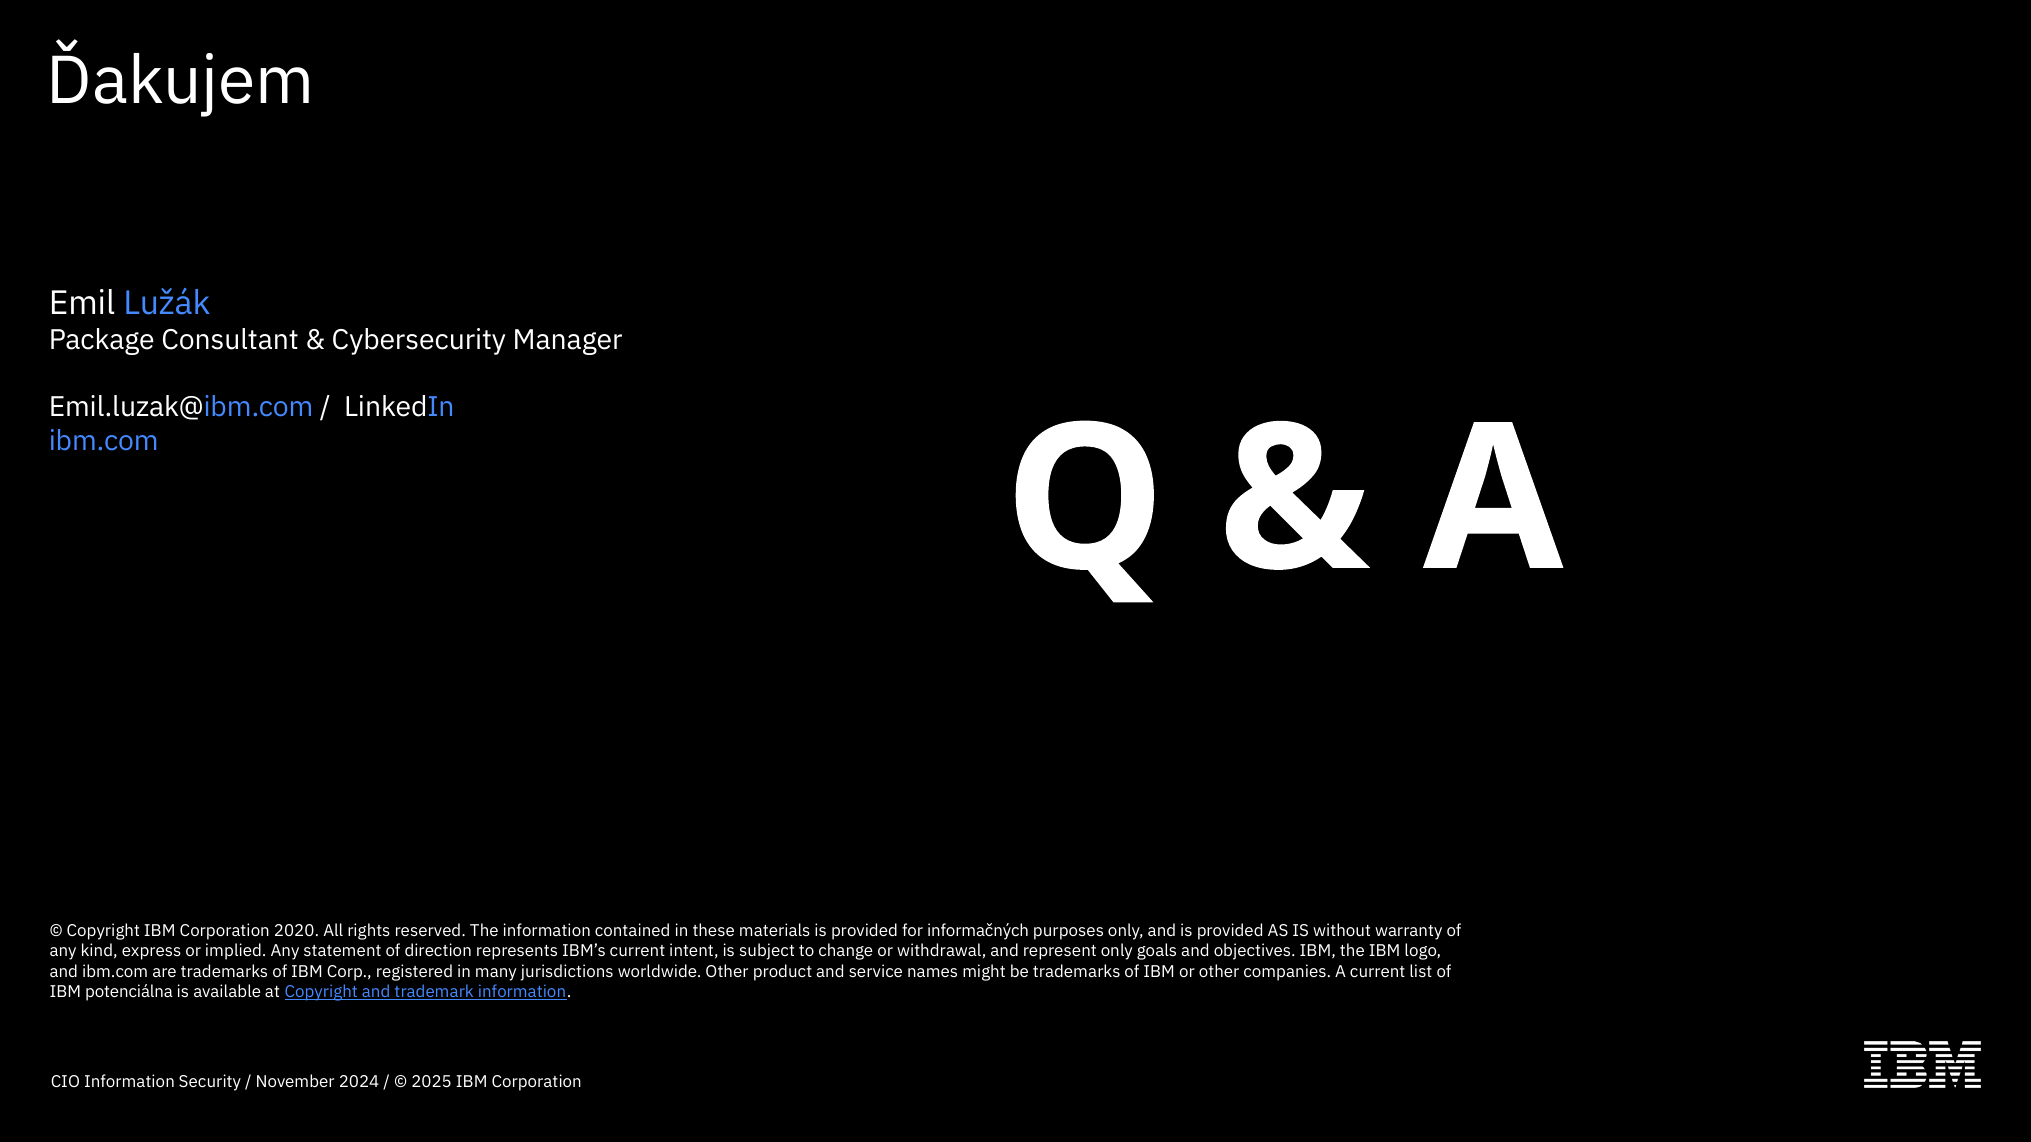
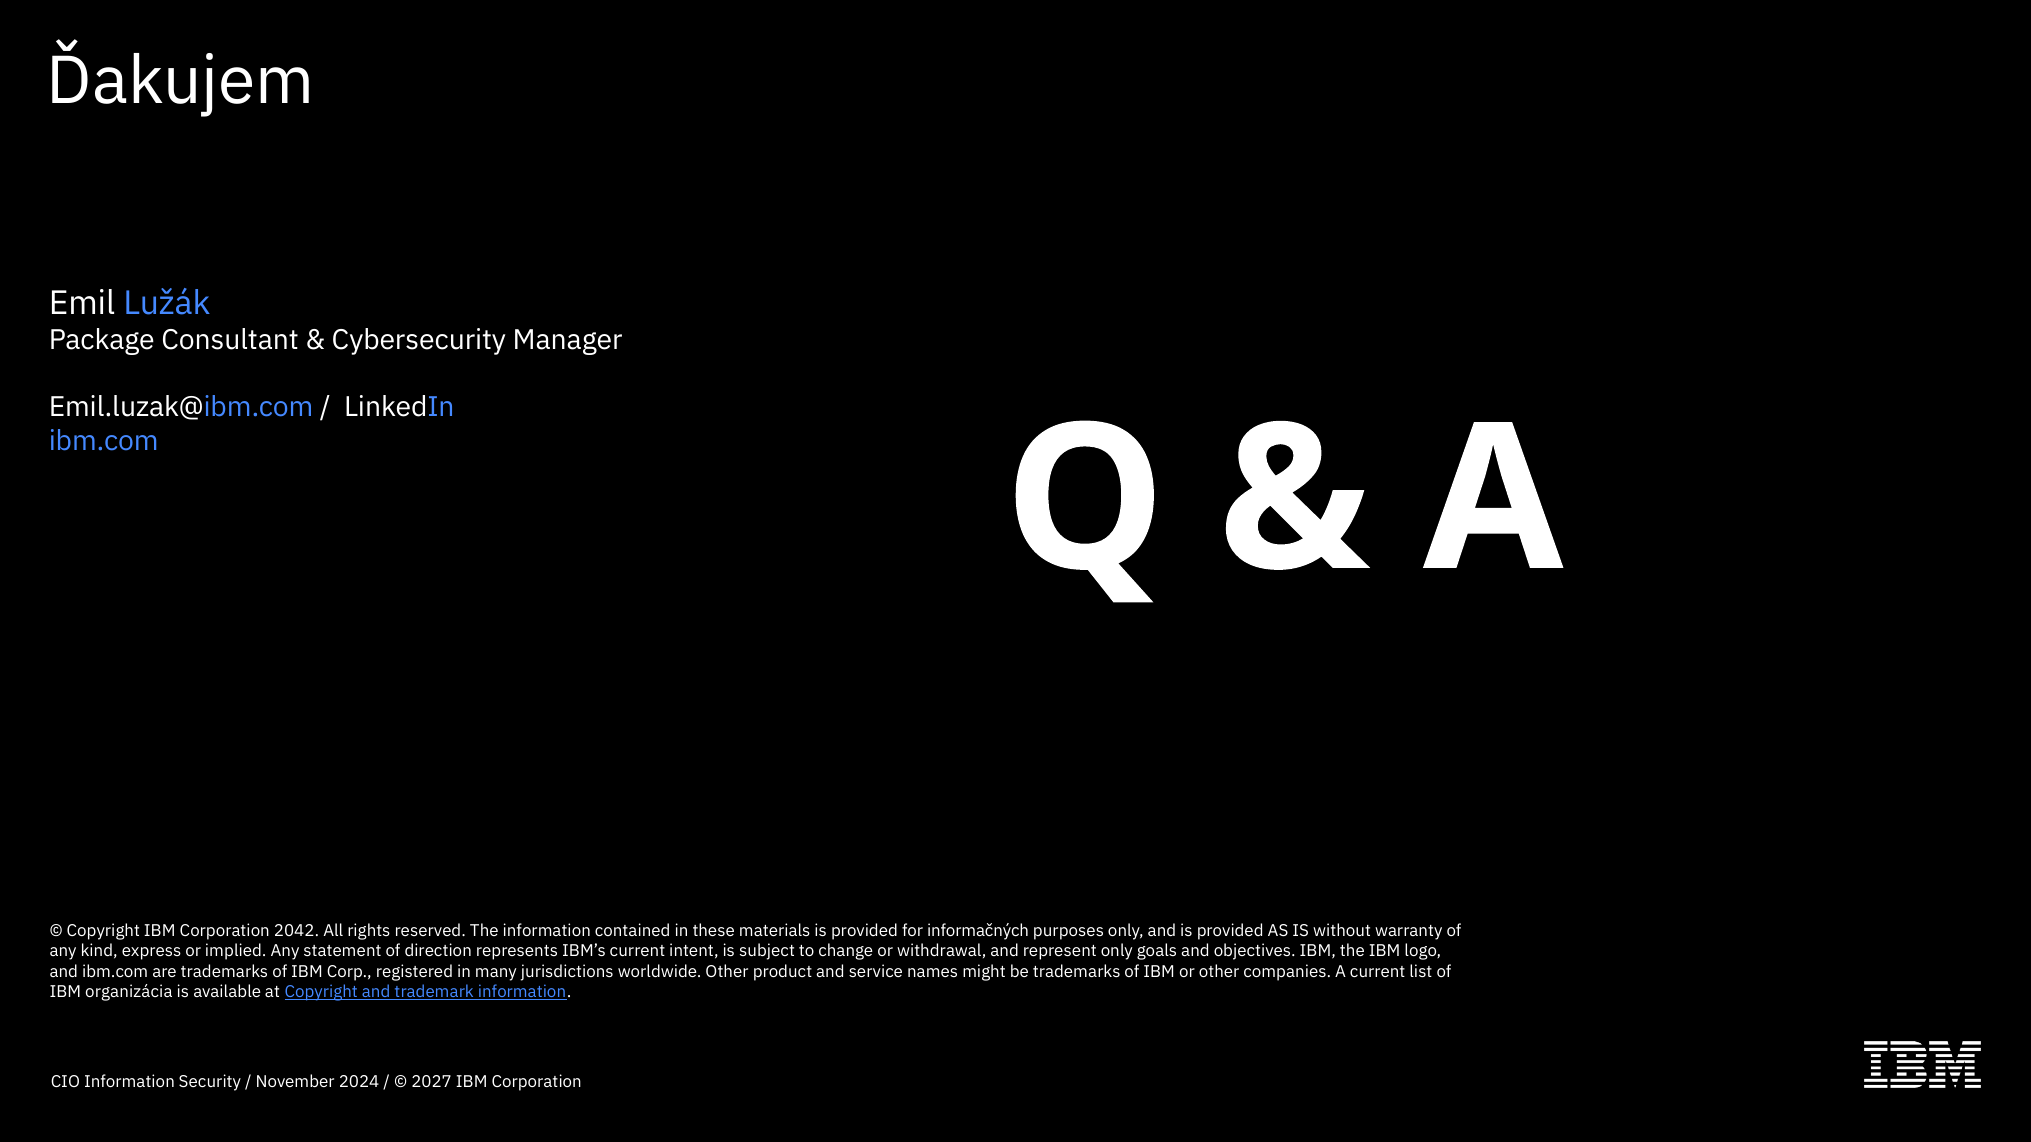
2020: 2020 -> 2042 (297, 931)
potenciálna: potenciálna -> organizácia (129, 992)
2025: 2025 -> 2027 (432, 1082)
